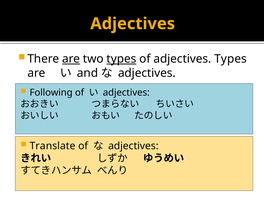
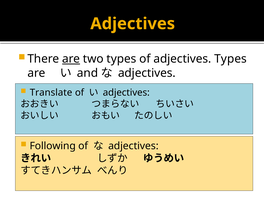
types underline: present -> none (121, 59)
Following: Following -> Translate (51, 93)
Translate: Translate -> Following (53, 146)
